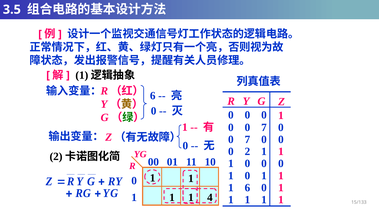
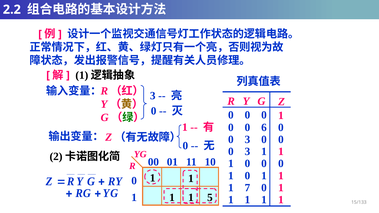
3.5: 3.5 -> 2.2 (12, 10)
6: 6 -> 3 (153, 96)
0 0 7: 7 -> 6 (264, 128)
7: 7 -> 3 (247, 140)
2: 2 -> 3 (247, 152)
1 6: 6 -> 7 (247, 188)
4: 4 -> 5 (210, 198)
